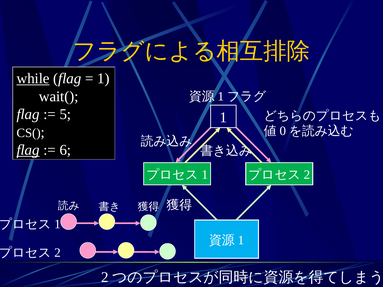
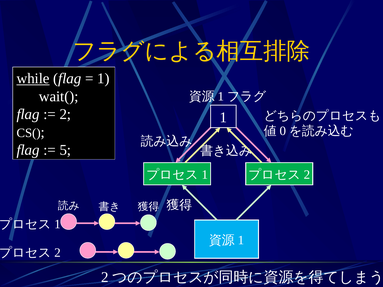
5: 5 -> 2 (65, 114)
flag underline: present -> none (28, 150)
6: 6 -> 5 (65, 150)
